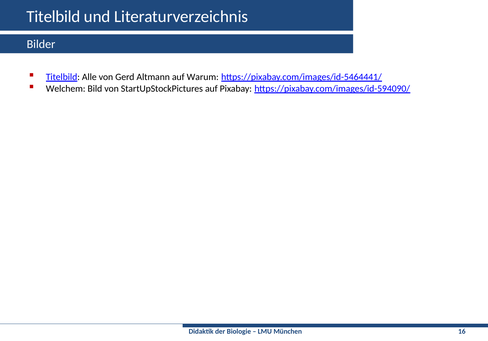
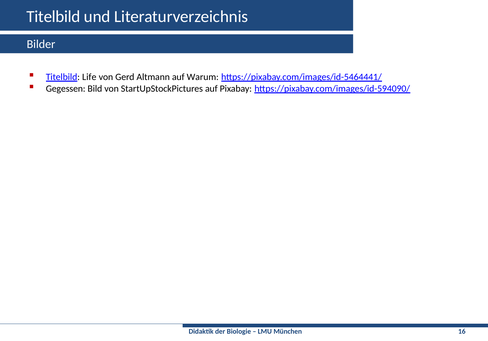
Alle: Alle -> Life (89, 77)
Welchem: Welchem -> Gegessen (66, 89)
